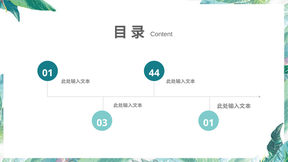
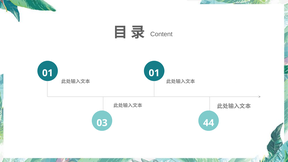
01 44: 44 -> 01 (154, 73)
03 01: 01 -> 44 (209, 123)
